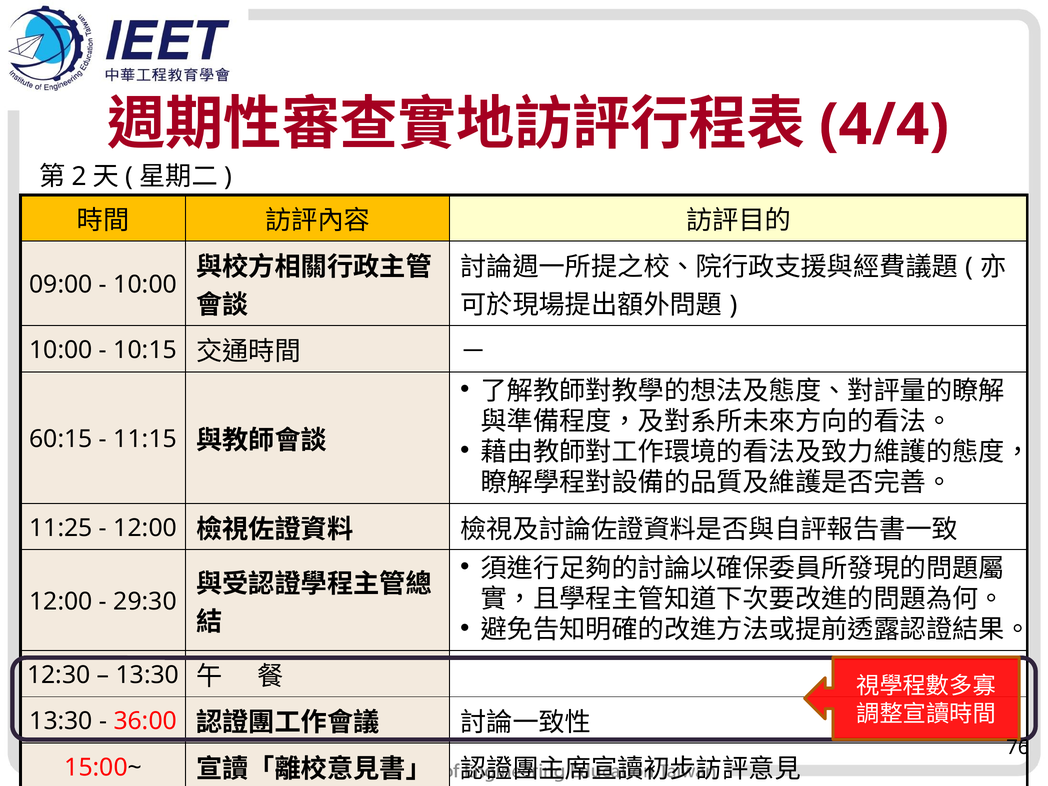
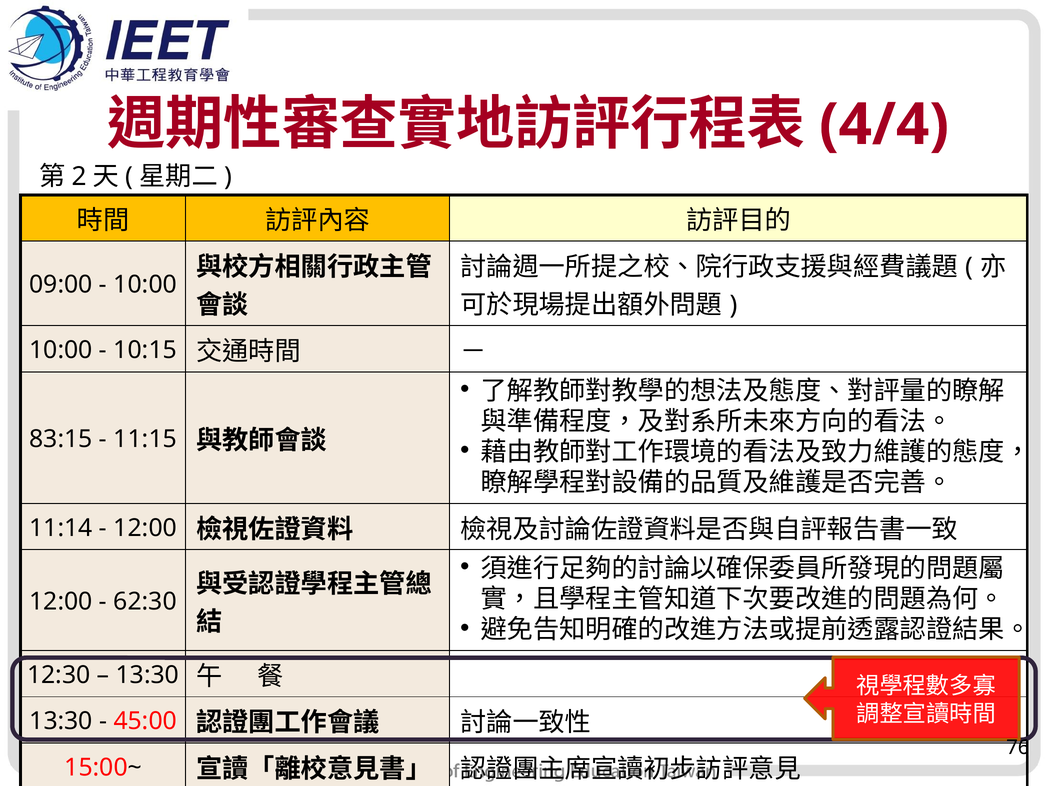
60:15: 60:15 -> 83:15 (61, 439)
11:25: 11:25 -> 11:14 (61, 528)
29:30: 29:30 -> 62:30 (145, 602)
36:00: 36:00 -> 45:00 (145, 721)
